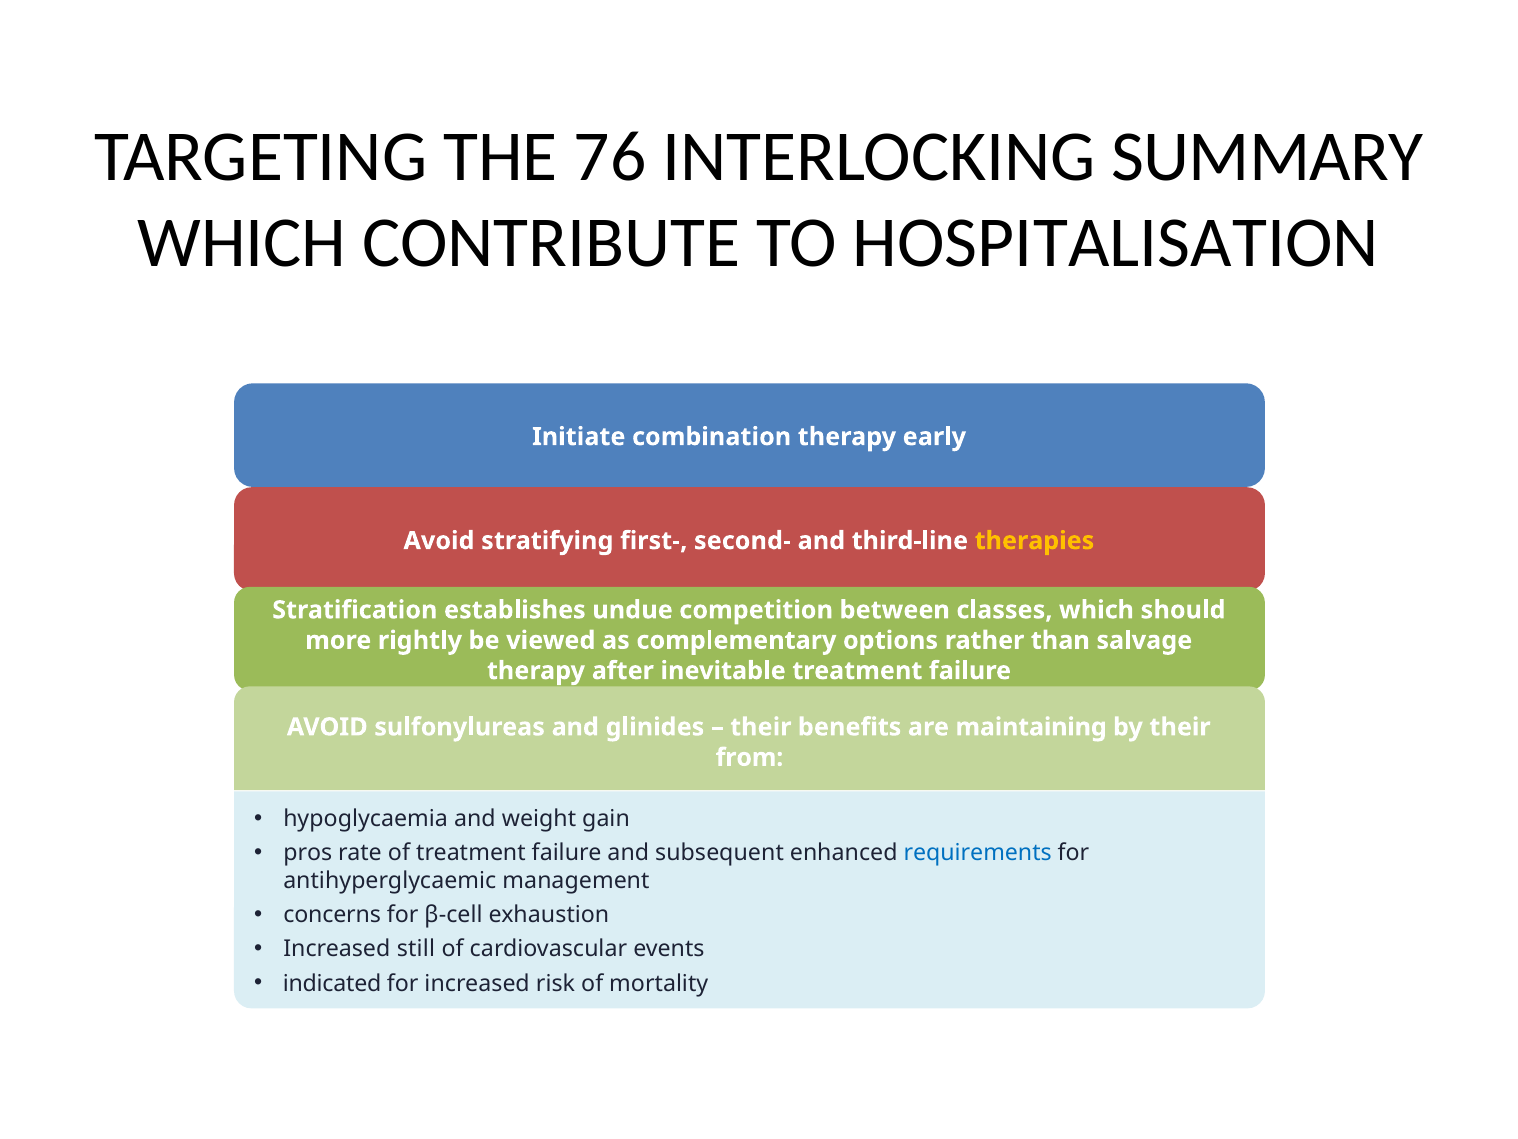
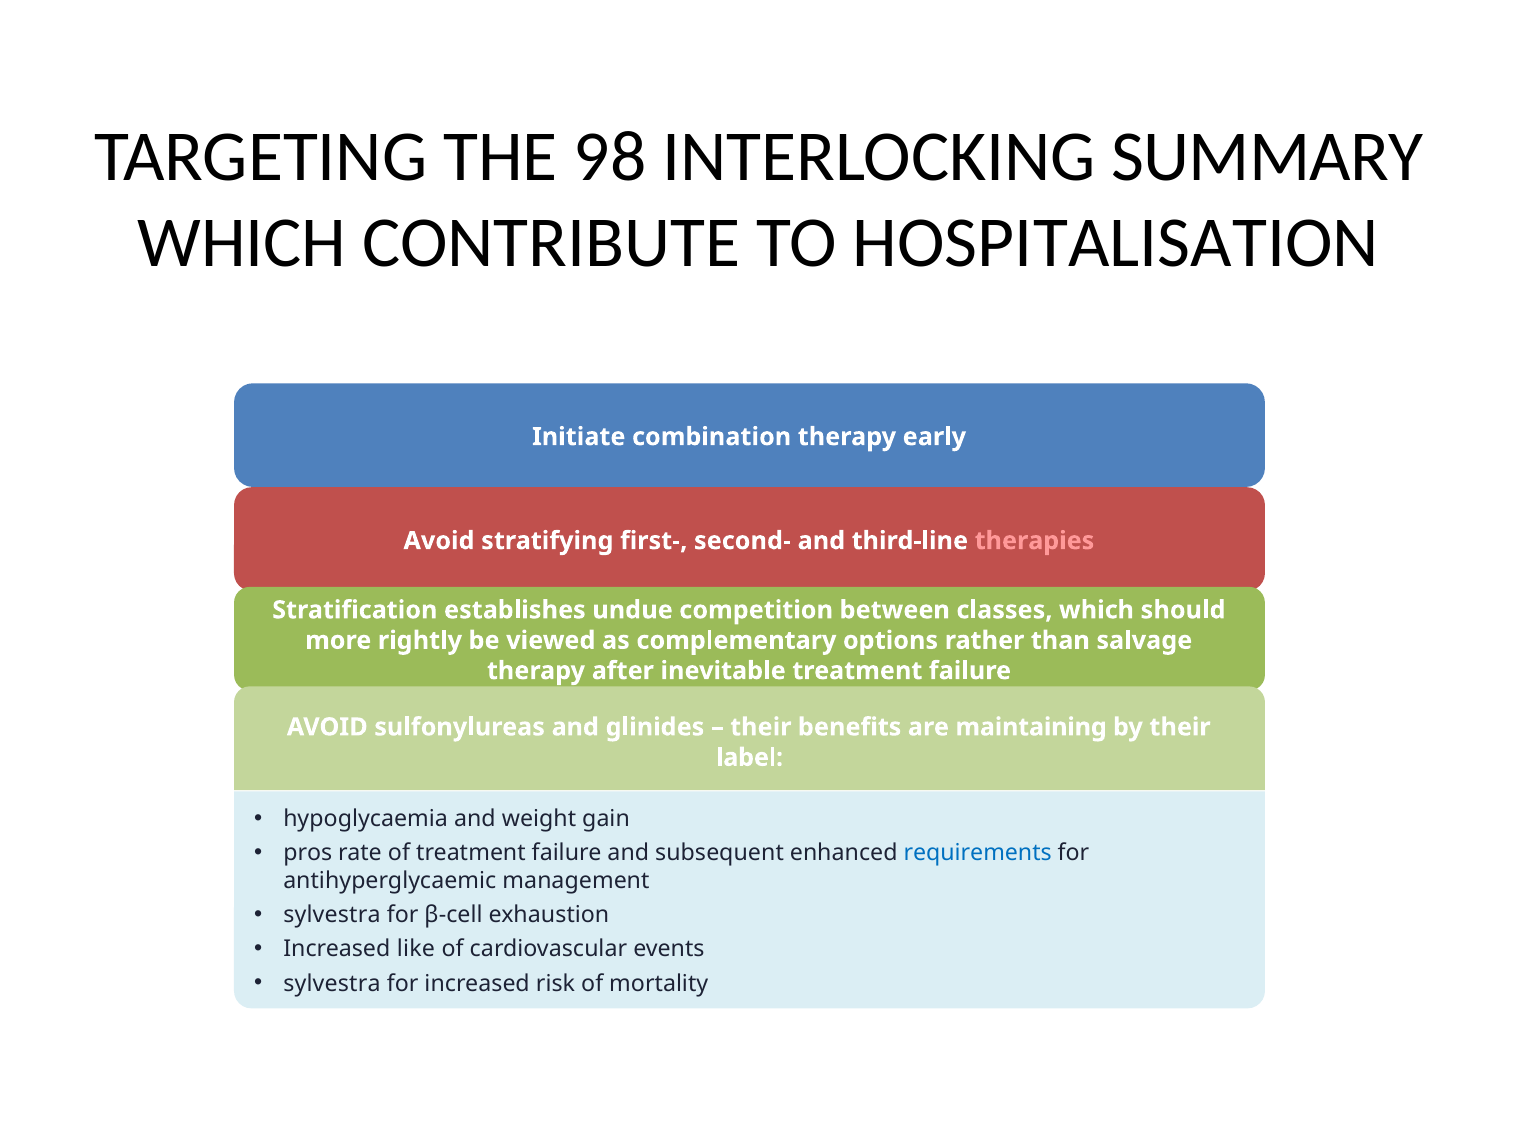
76: 76 -> 98 (610, 157)
therapies colour: yellow -> pink (1034, 541)
from: from -> label (750, 757)
concerns: concerns -> sylvestra (332, 915)
still: still -> like (416, 949)
indicated: indicated -> sylvestra (332, 983)
